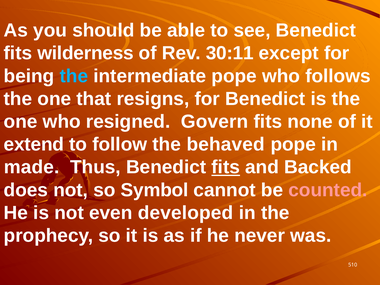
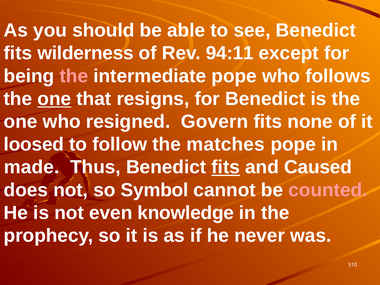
30:11: 30:11 -> 94:11 (230, 53)
the colour: light blue -> pink (74, 76)
one underline: none -> present (54, 99)
extend: extend -> loosed (34, 144)
behaved: behaved -> matches (226, 144)
Backed: Backed -> Caused (318, 167)
developed: developed -> knowledge (186, 213)
